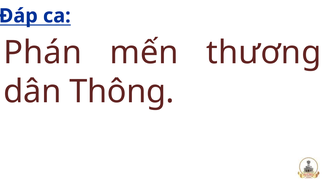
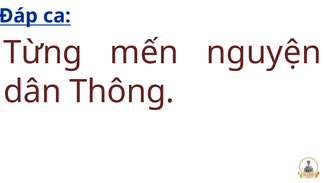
Phán: Phán -> Từng (43, 53)
thương: thương -> nguyện (264, 53)
